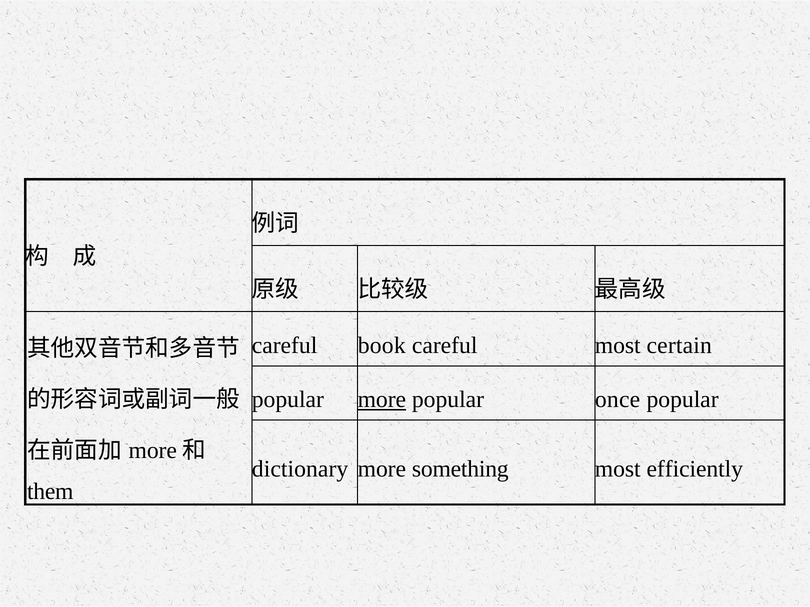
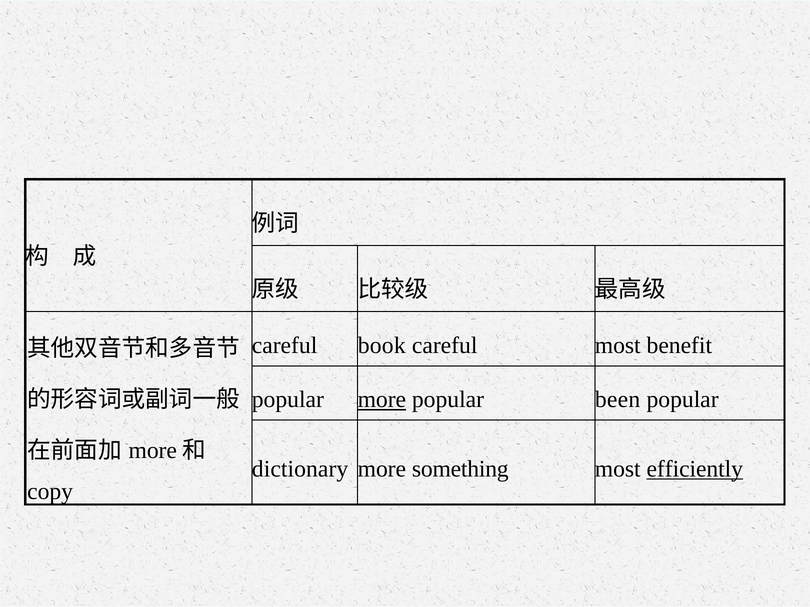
certain: certain -> benefit (679, 346)
once: once -> been (618, 400)
efficiently underline: none -> present (695, 469)
them: them -> copy (50, 492)
